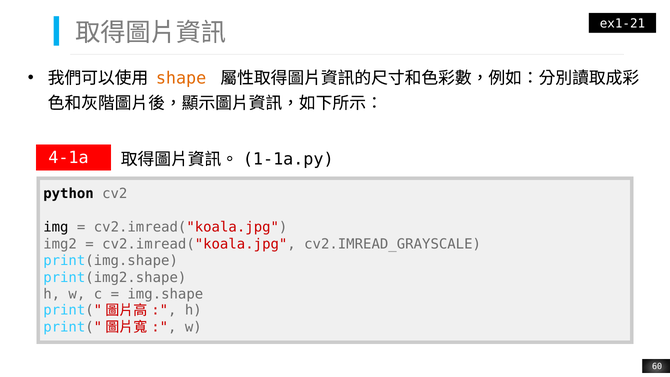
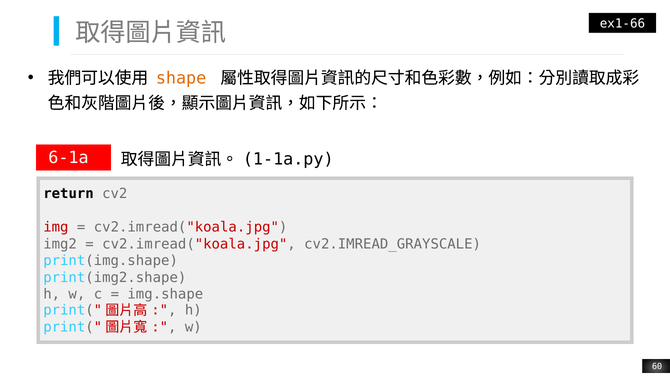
ex1-21: ex1-21 -> ex1-66 (622, 24)
4-1a: 4-1a -> 6-1a (68, 158)
python: python -> return (69, 194)
img colour: black -> red (56, 227)
